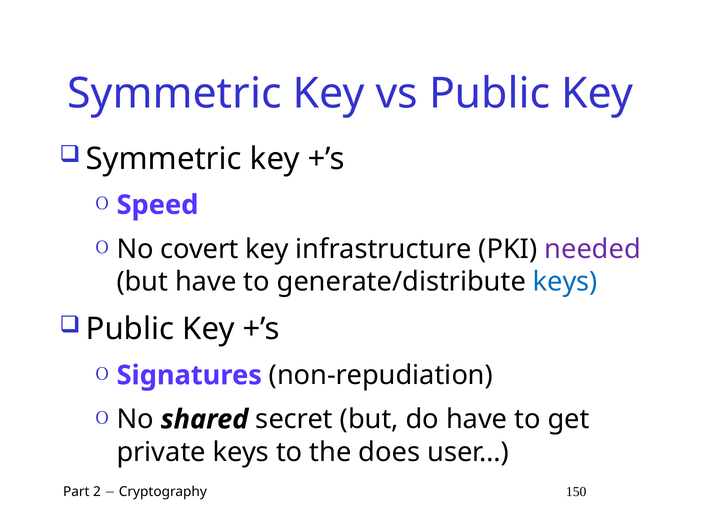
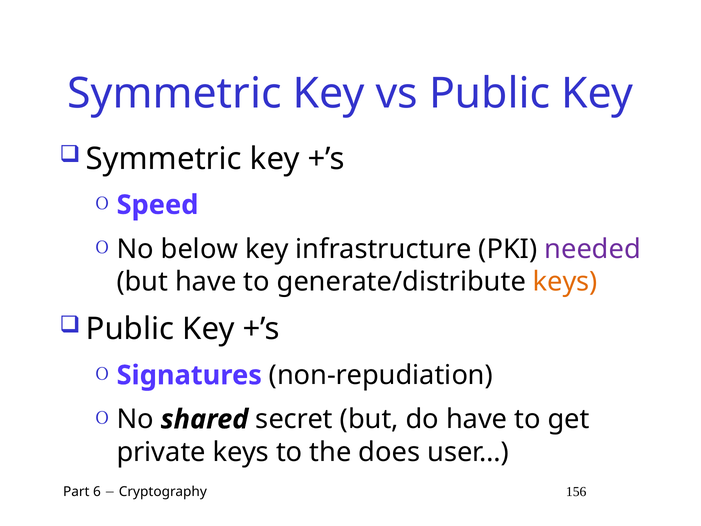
covert: covert -> below (199, 249)
keys colour: blue -> orange (565, 282)
2: 2 -> 6 (97, 492)
150: 150 -> 156 (576, 492)
